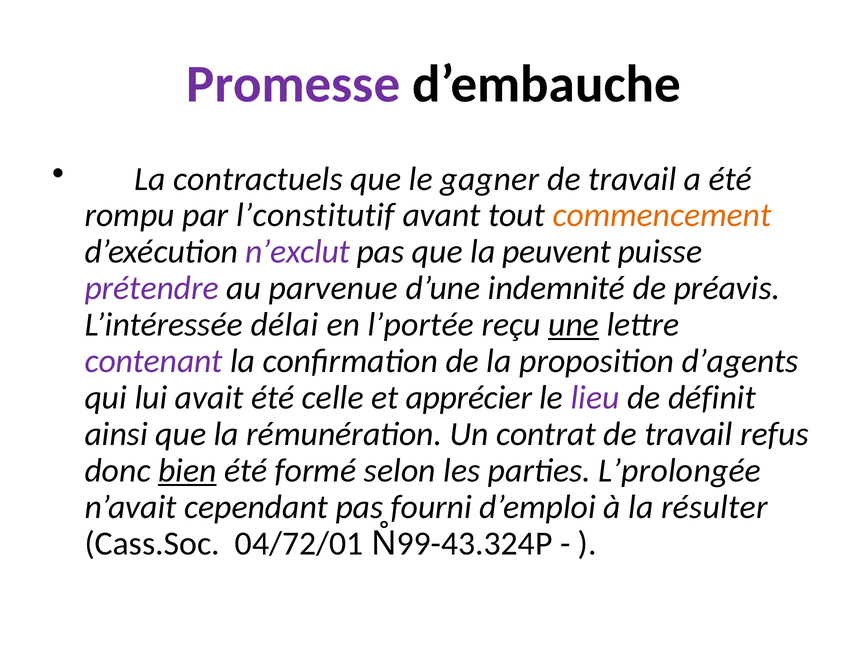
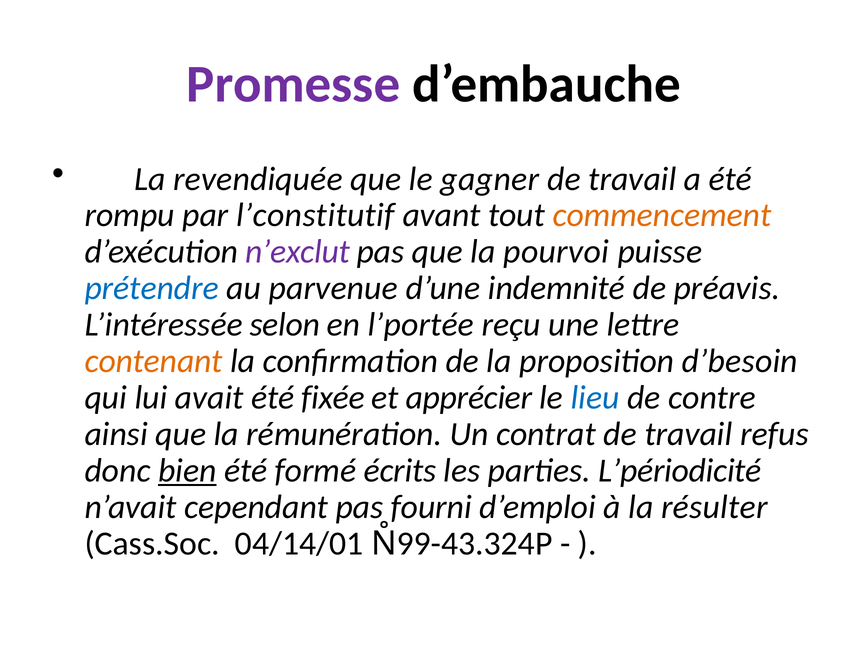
contractuels: contractuels -> revendiquée (258, 179)
peuvent: peuvent -> pourvoi (556, 252)
prétendre colour: purple -> blue (152, 288)
délai: délai -> selon (285, 325)
une underline: present -> none (574, 325)
contenant colour: purple -> orange (154, 361)
d’agents: d’agents -> d’besoin (740, 361)
celle: celle -> fixée (333, 398)
lieu colour: purple -> blue (595, 398)
définit: définit -> contre (712, 398)
selon: selon -> écrits (400, 471)
L’prolongée: L’prolongée -> L’périodicité (680, 471)
04/72/01: 04/72/01 -> 04/14/01 (299, 543)
